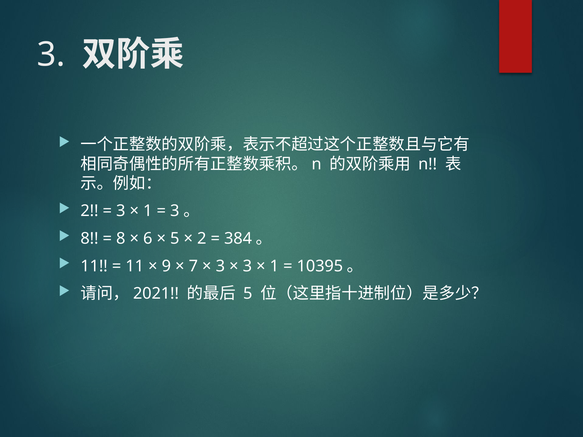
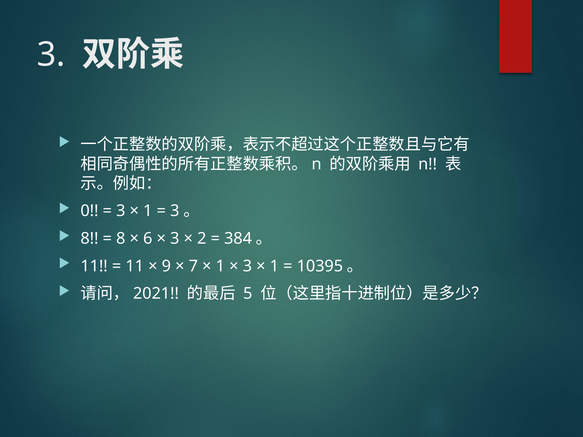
2: 2 -> 0 (89, 211)
5: 5 -> 3 (175, 239)
3: 3 -> 1 (220, 266)
